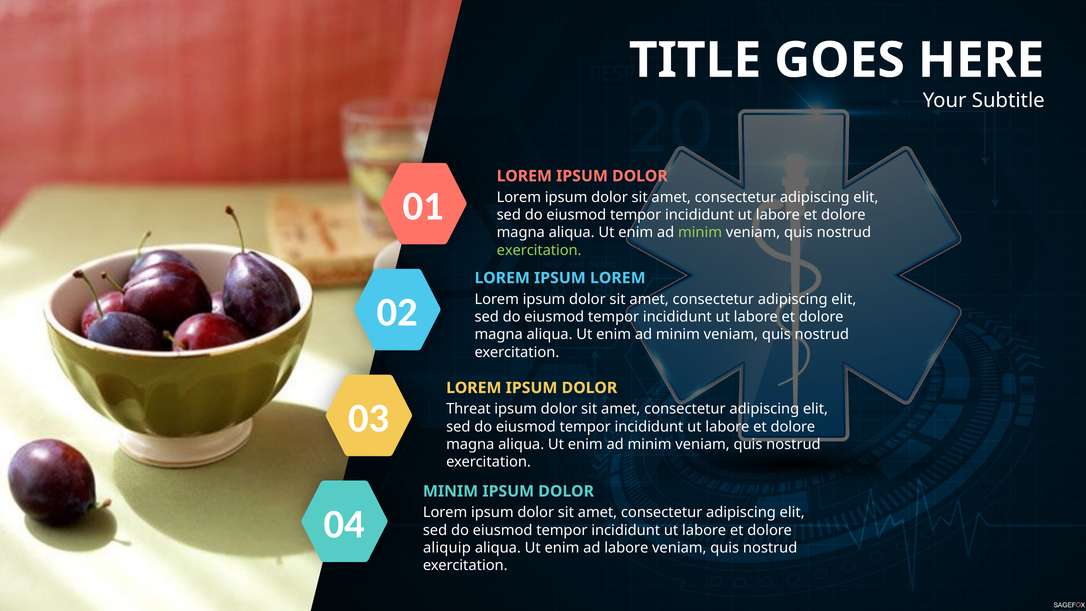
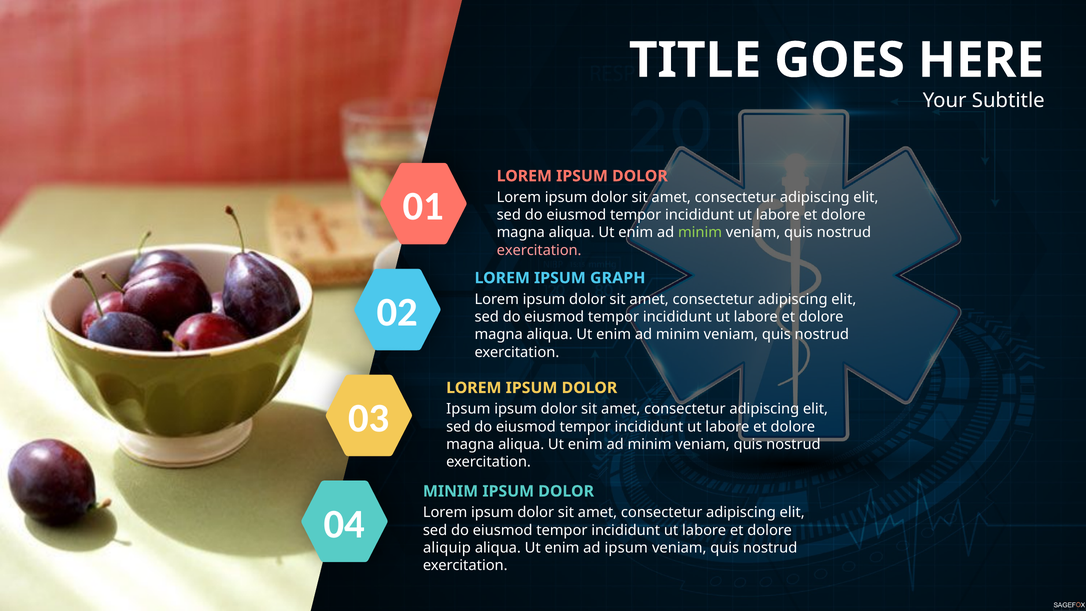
exercitation colour: light green -> pink (539, 250)
IPSUM LOREM: LOREM -> GRAPH (618, 278)
Threat: Threat -> Ipsum (468, 409)
ad labore: labore -> ipsum (626, 548)
